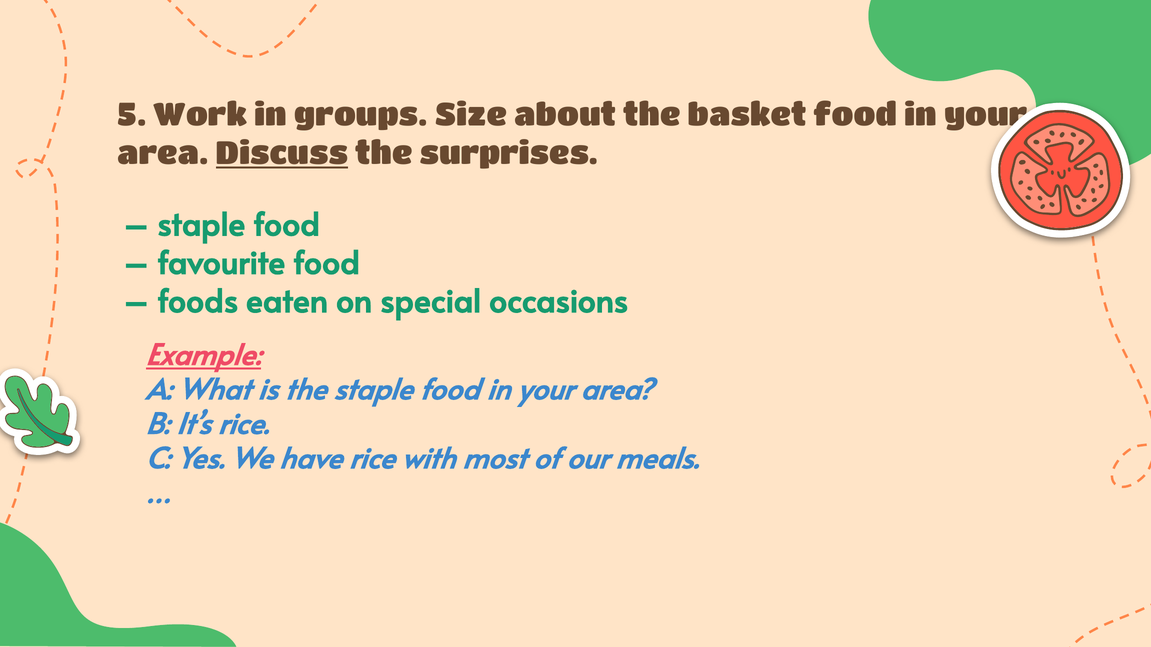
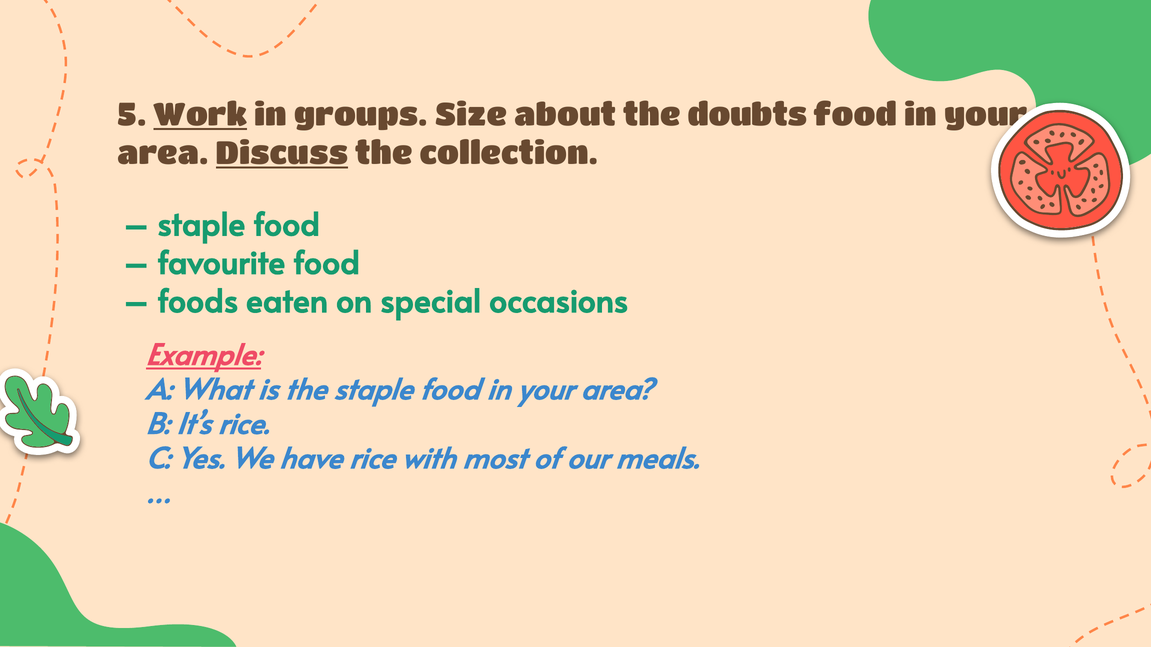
Work underline: none -> present (200, 116)
basket: basket -> doubts (747, 116)
surprises: surprises -> collection (509, 154)
